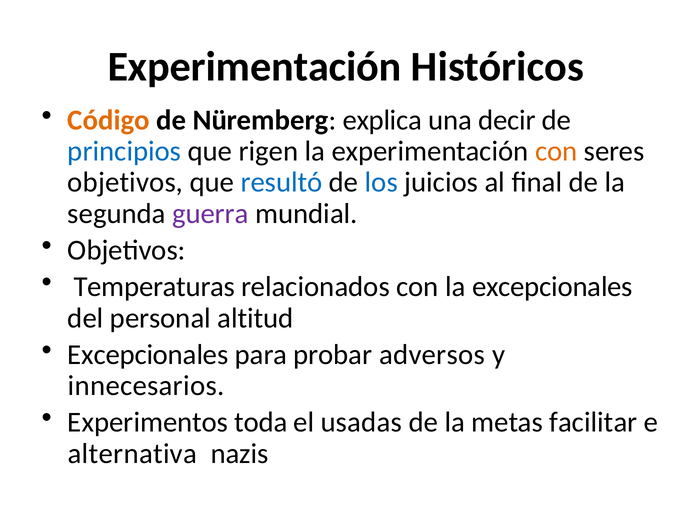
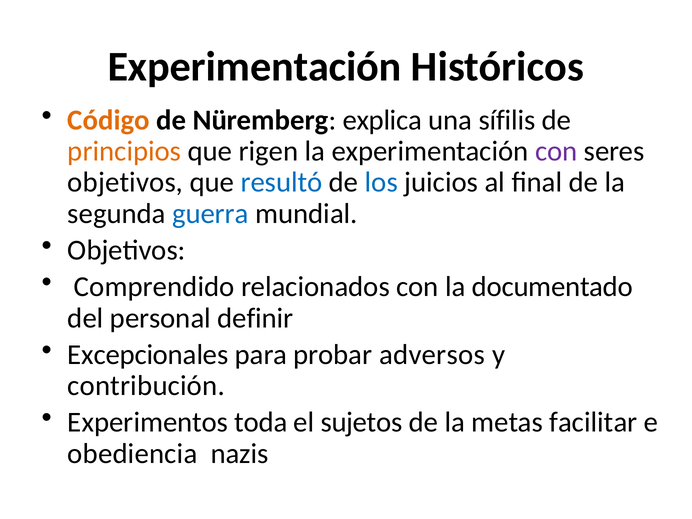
decir: decir -> sífilis (507, 120)
principios colour: blue -> orange (124, 151)
con colour: orange -> purple (556, 151)
guerra colour: purple -> blue (210, 214)
Temperaturas: Temperaturas -> Comprendido (154, 287)
la excepcionales: excepcionales -> documentado (552, 287)
altitud: altitud -> definir (255, 318)
innecesarios: innecesarios -> contribución (146, 386)
usadas: usadas -> sujetos (362, 422)
alternativa: alternativa -> obediencia (132, 454)
